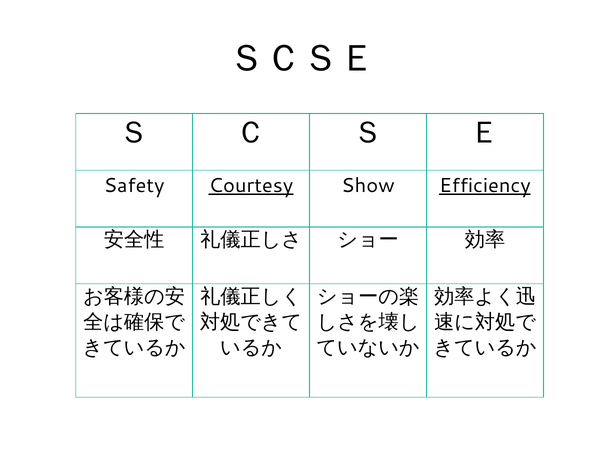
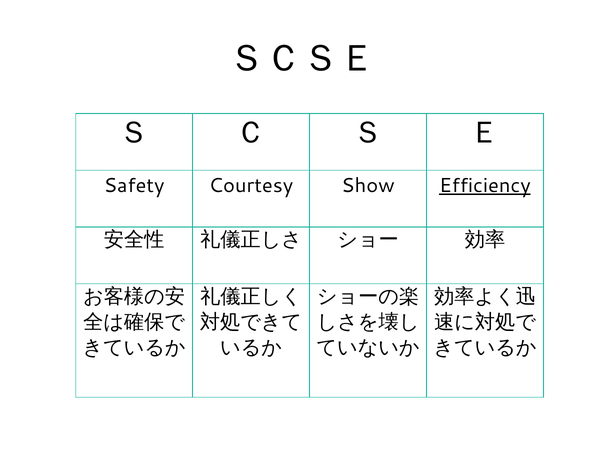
Courtesy underline: present -> none (251, 186)
